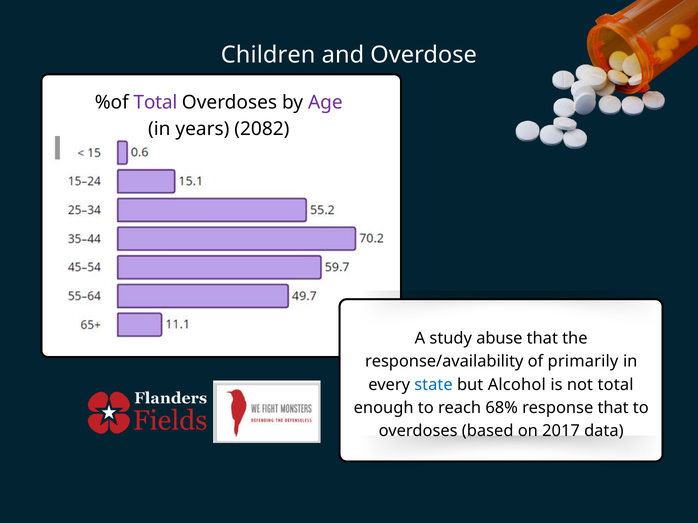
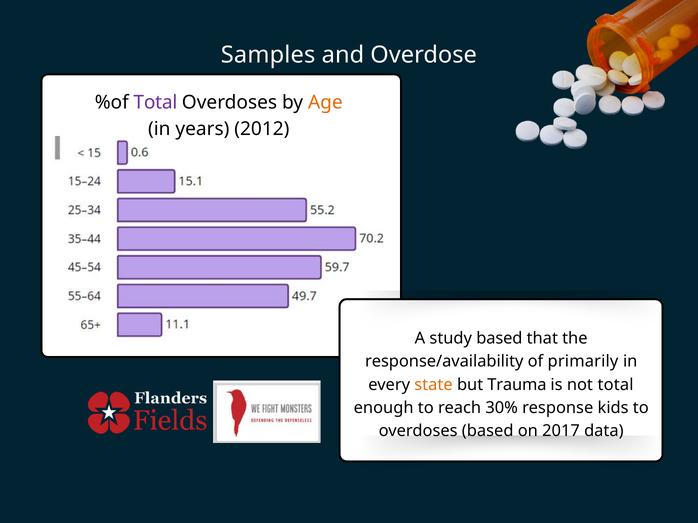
Children: Children -> Samples (268, 55)
Age colour: purple -> orange (325, 102)
2082: 2082 -> 2012 (262, 129)
study abuse: abuse -> based (499, 339)
state colour: blue -> orange (434, 385)
Alcohol: Alcohol -> Trauma (517, 385)
68%: 68% -> 30% (502, 408)
response that: that -> kids (613, 408)
